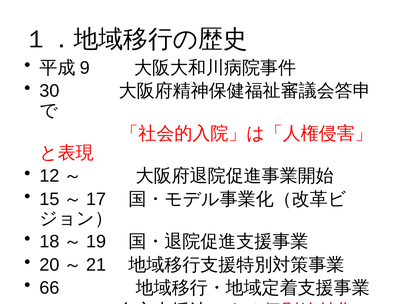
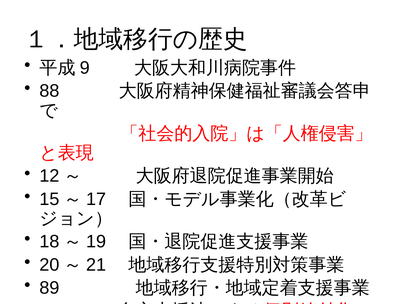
30: 30 -> 88 (49, 91)
66: 66 -> 89 (49, 288)
